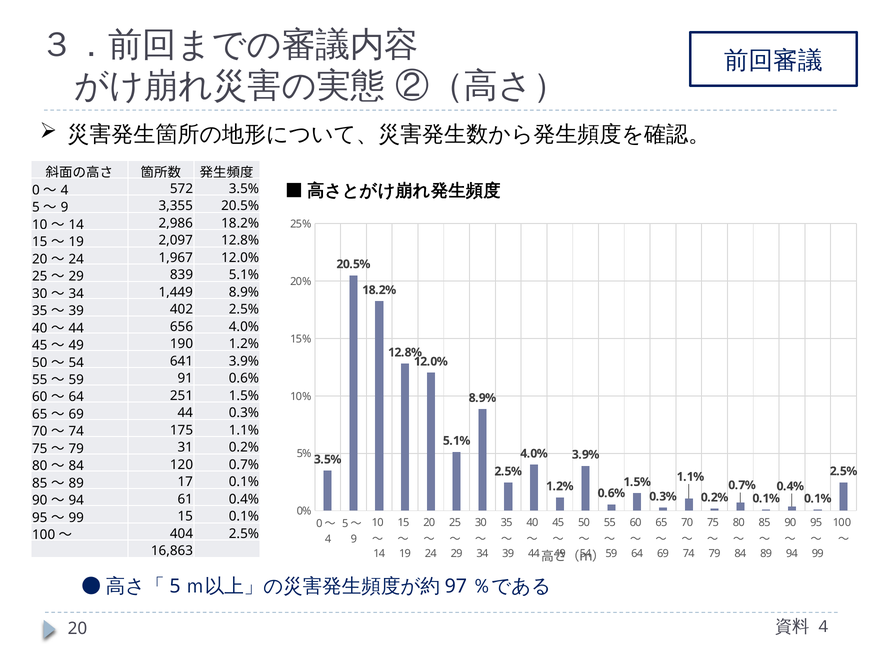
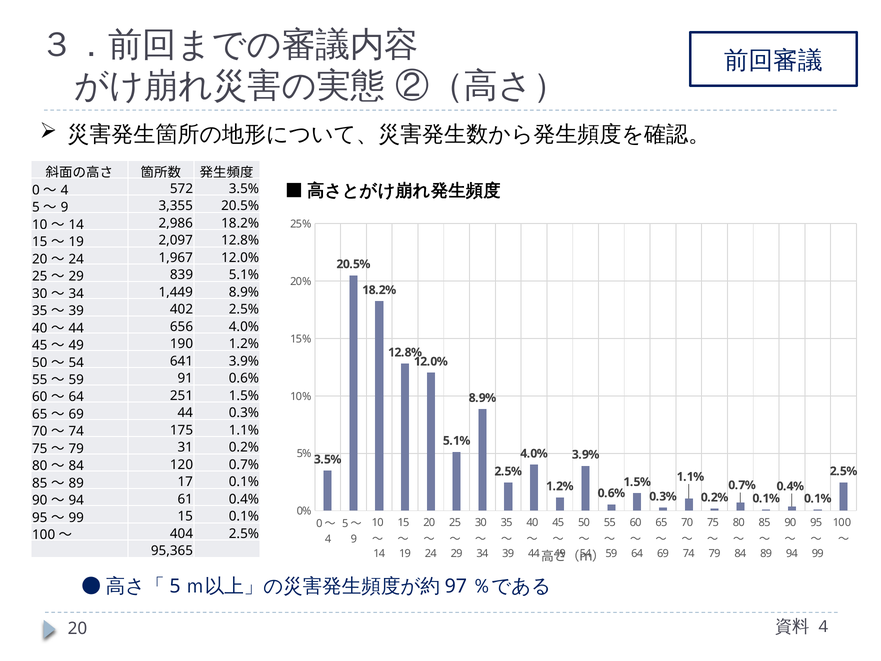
16,863: 16,863 -> 95,365 (172, 551)
